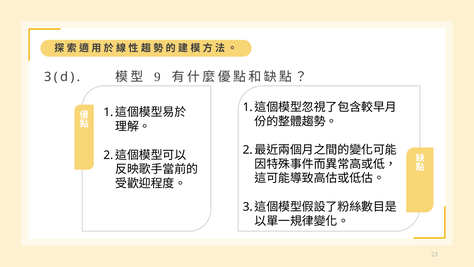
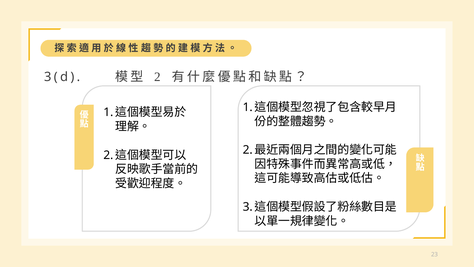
9: 9 -> 2 (157, 77)
